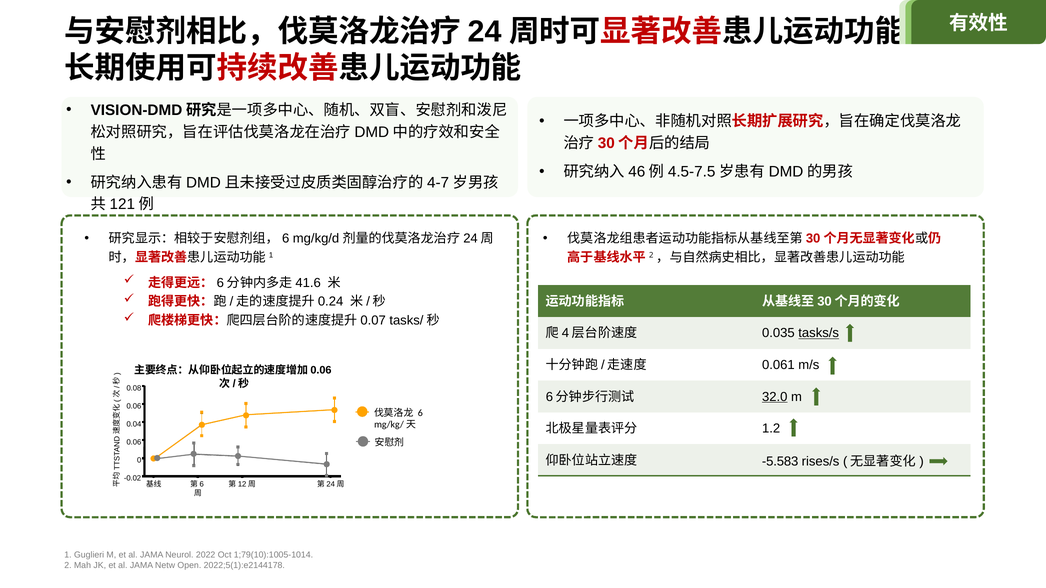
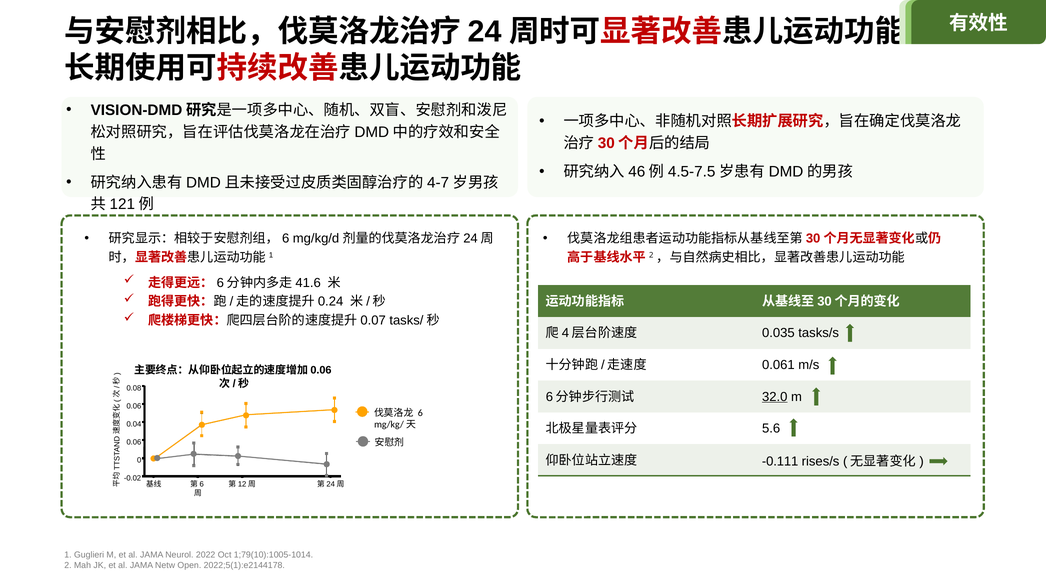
tasks/s underline: present -> none (819, 333)
1.2: 1.2 -> 5.6 (771, 429)
-5.583: -5.583 -> -0.111 (780, 462)
